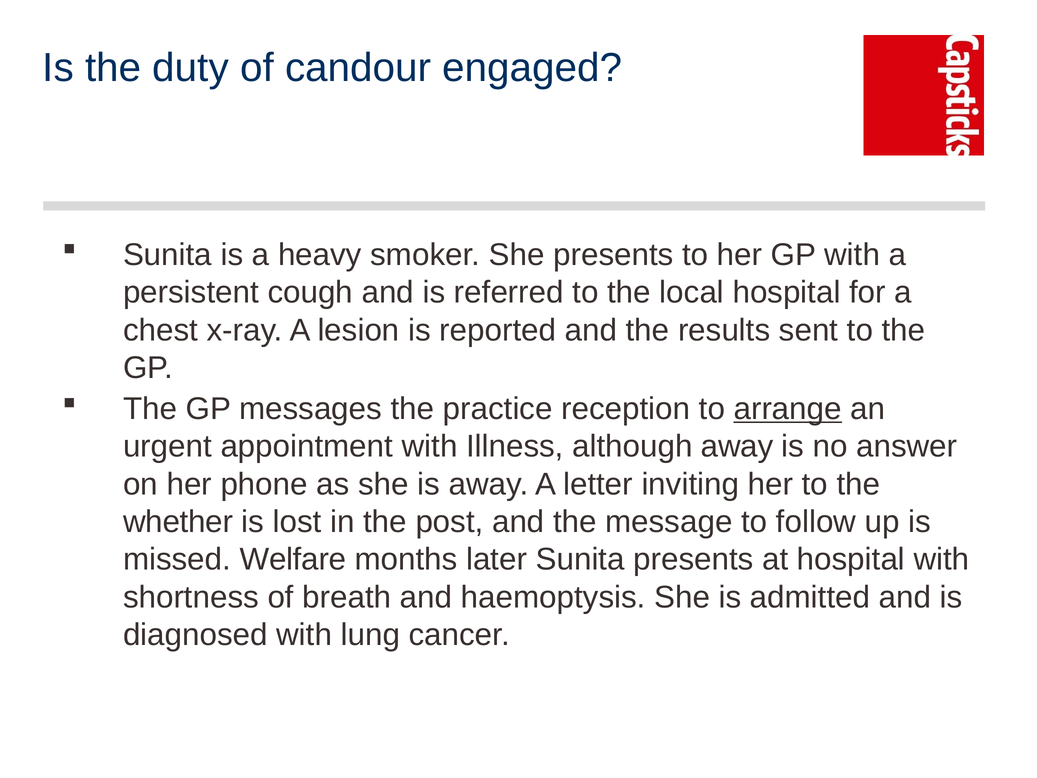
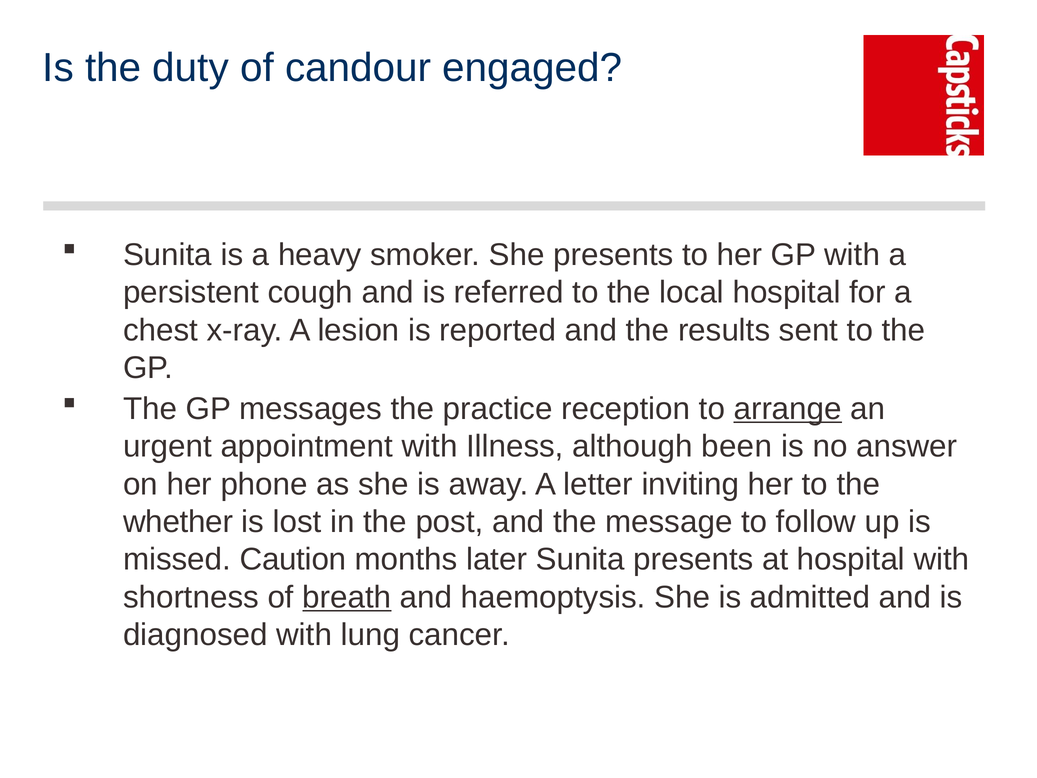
although away: away -> been (737, 446)
Welfare: Welfare -> Caution (293, 559)
breath underline: none -> present (347, 597)
